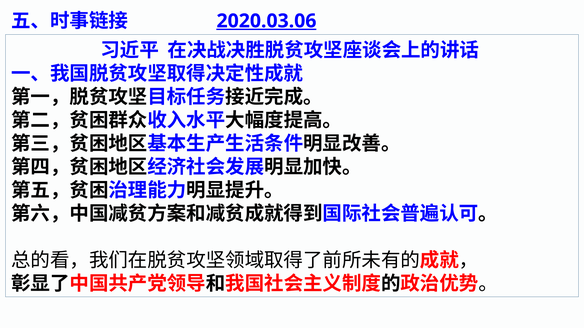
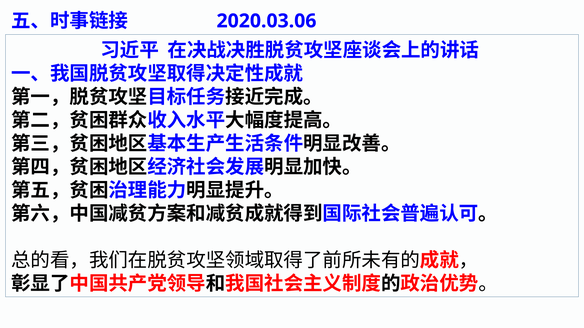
2020.03.06 underline: present -> none (266, 21)
